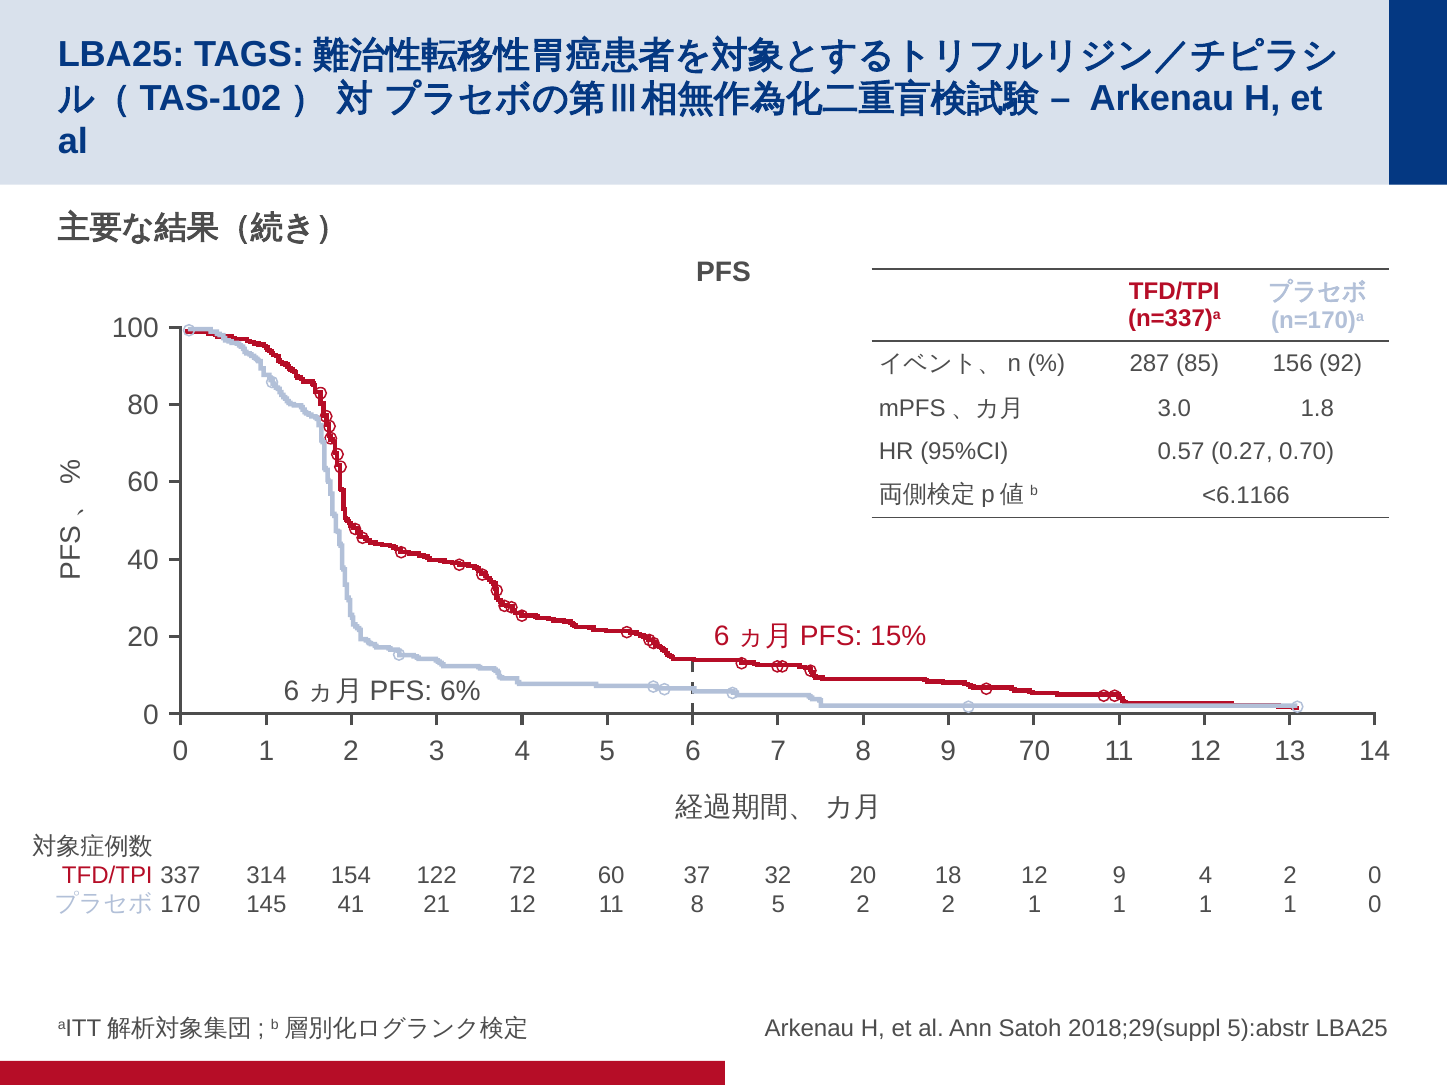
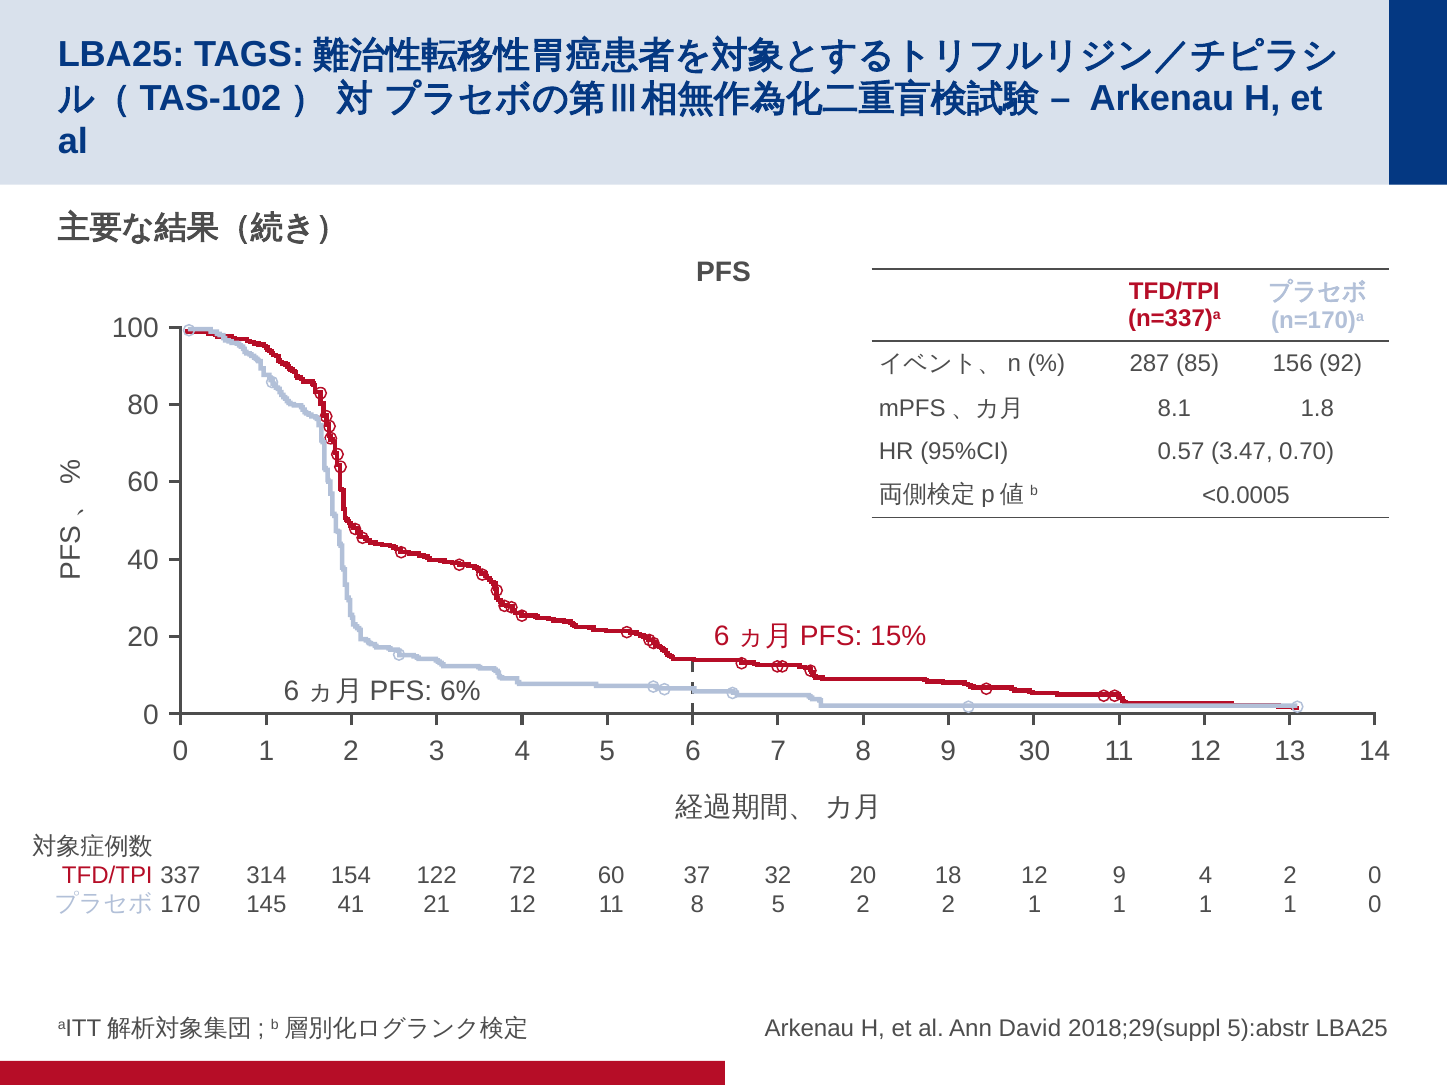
3.0: 3.0 -> 8.1 (1174, 409)
0.27: 0.27 -> 3.47 (1242, 452)
<6.1166: <6.1166 -> <0.0005 (1246, 495)
70: 70 -> 30 (1035, 751)
Satoh: Satoh -> David (1030, 1029)
